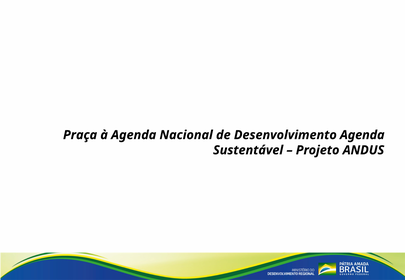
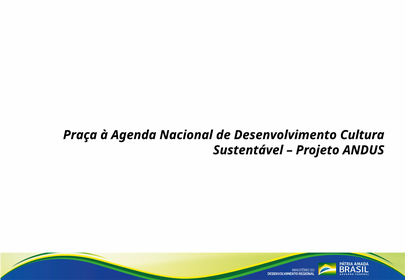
Desenvolvimento Agenda: Agenda -> Cultura (362, 135)
